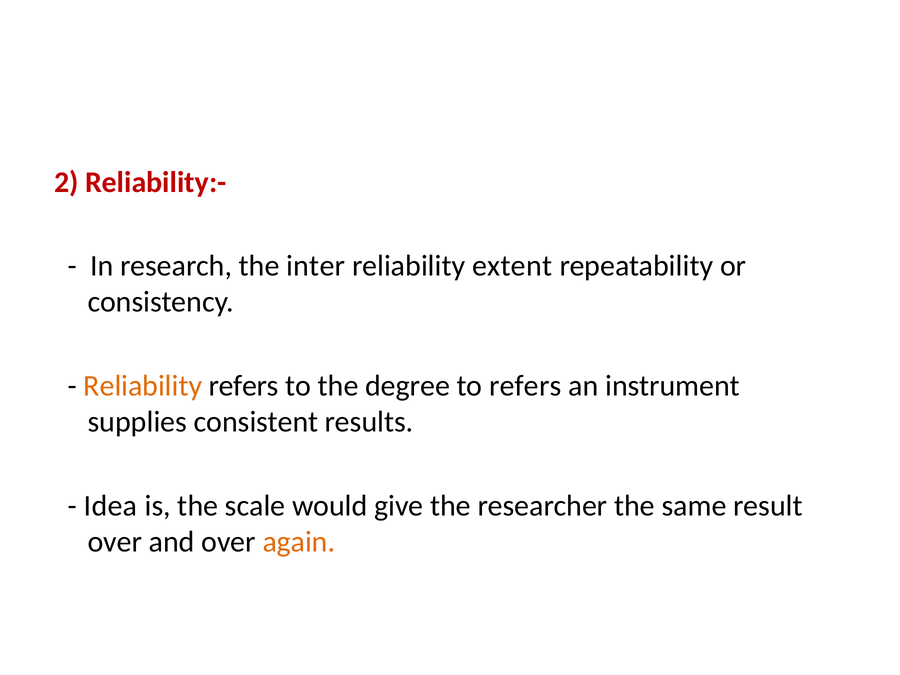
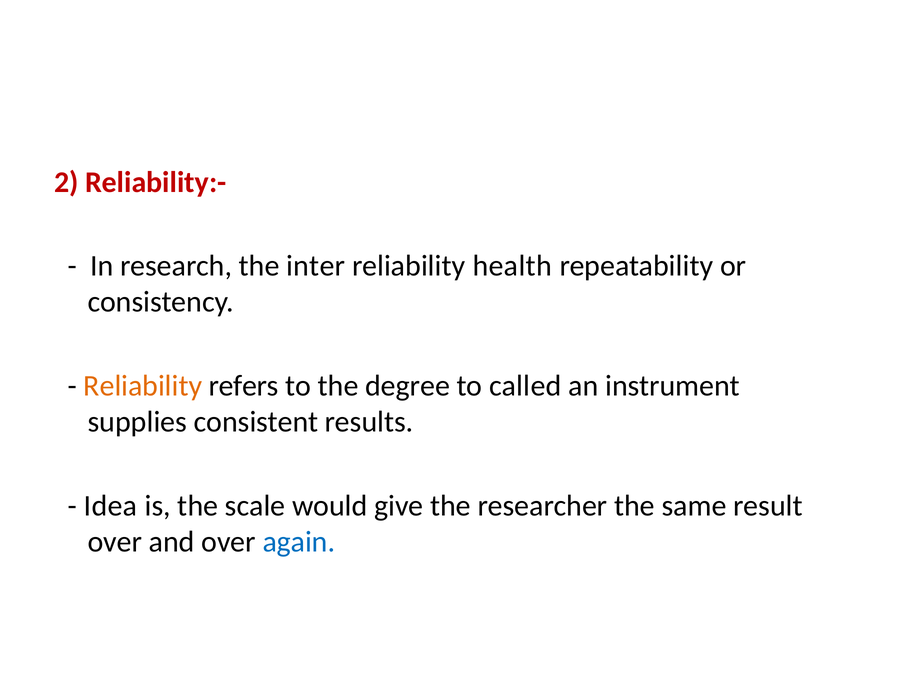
extent: extent -> health (512, 266)
to refers: refers -> called (525, 386)
again colour: orange -> blue (299, 542)
